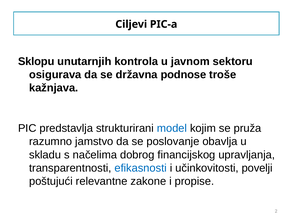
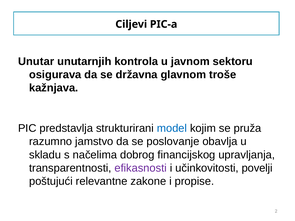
Sklopu: Sklopu -> Unutar (36, 61)
podnose: podnose -> glavnom (183, 75)
efikasnosti colour: blue -> purple (141, 168)
